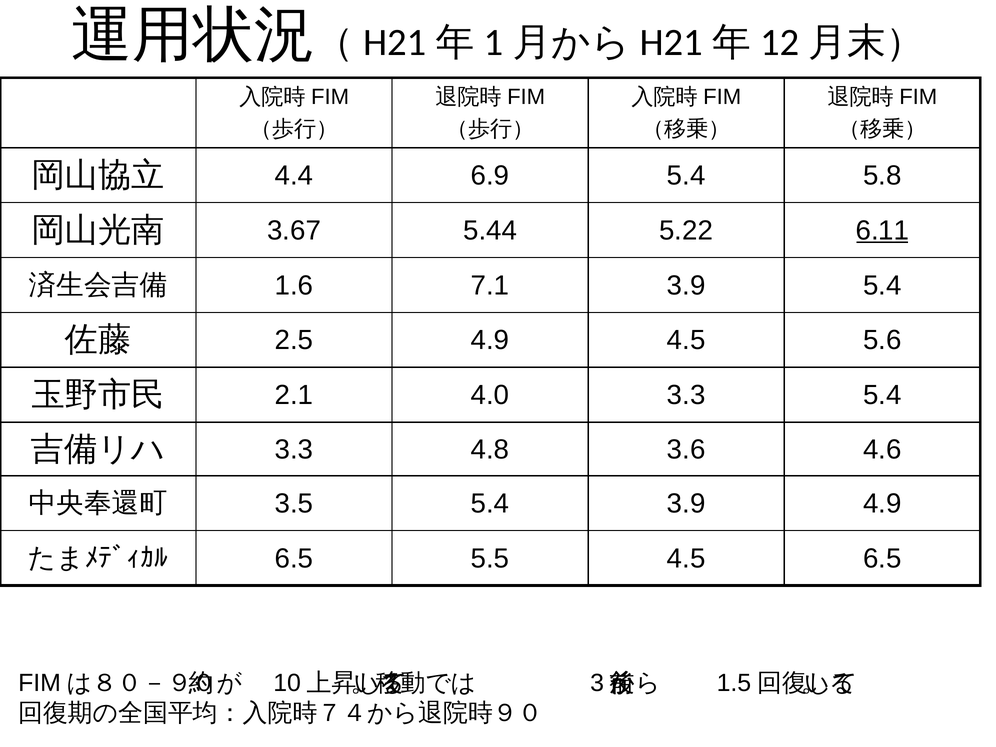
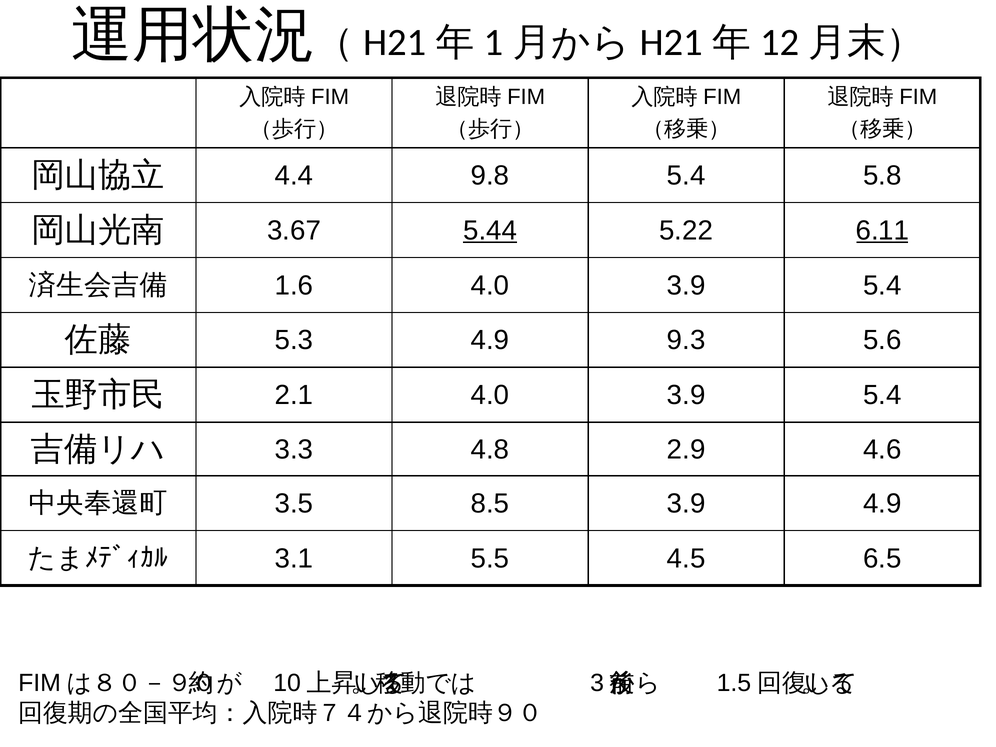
6.9: 6.9 -> 9.8 (490, 176)
5.44 underline: none -> present (490, 230)
1.6 7.1: 7.1 -> 4.0 (490, 285)
2.5: 2.5 -> 5.3 (294, 340)
4.9 4.5: 4.5 -> 9.3 (686, 340)
2.1 4.0 3.3: 3.3 -> 3.9 (686, 395)
3.6: 3.6 -> 2.9 (686, 449)
3.5 5.4: 5.4 -> 8.5 (490, 504)
6.5: 6.5 -> 3.1 (294, 559)
